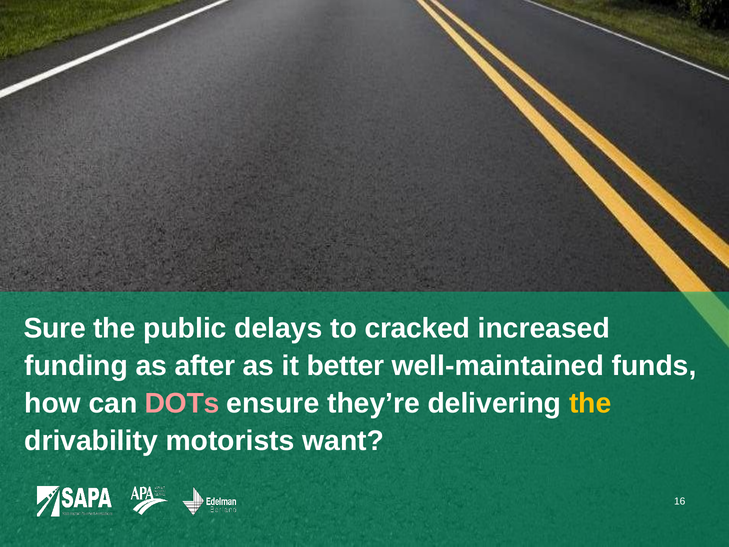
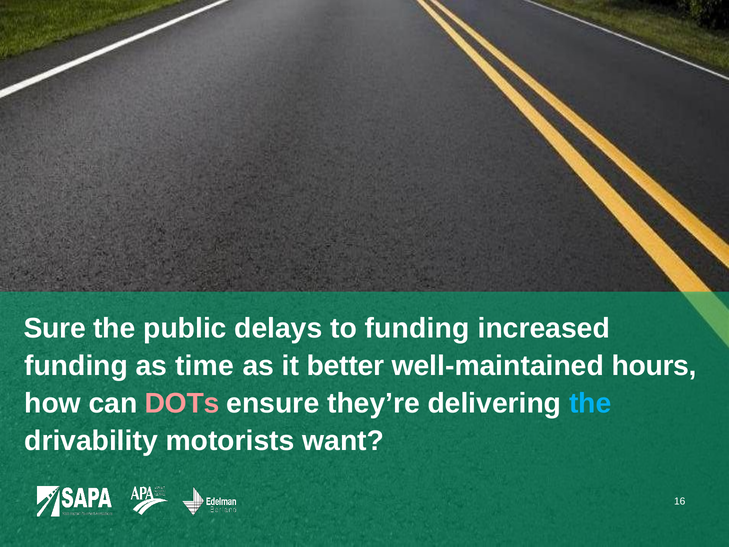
to cracked: cracked -> funding (417, 328)
after: after -> time (205, 366)
funds: funds -> hours (654, 366)
the colour: yellow -> light blue (590, 403)
